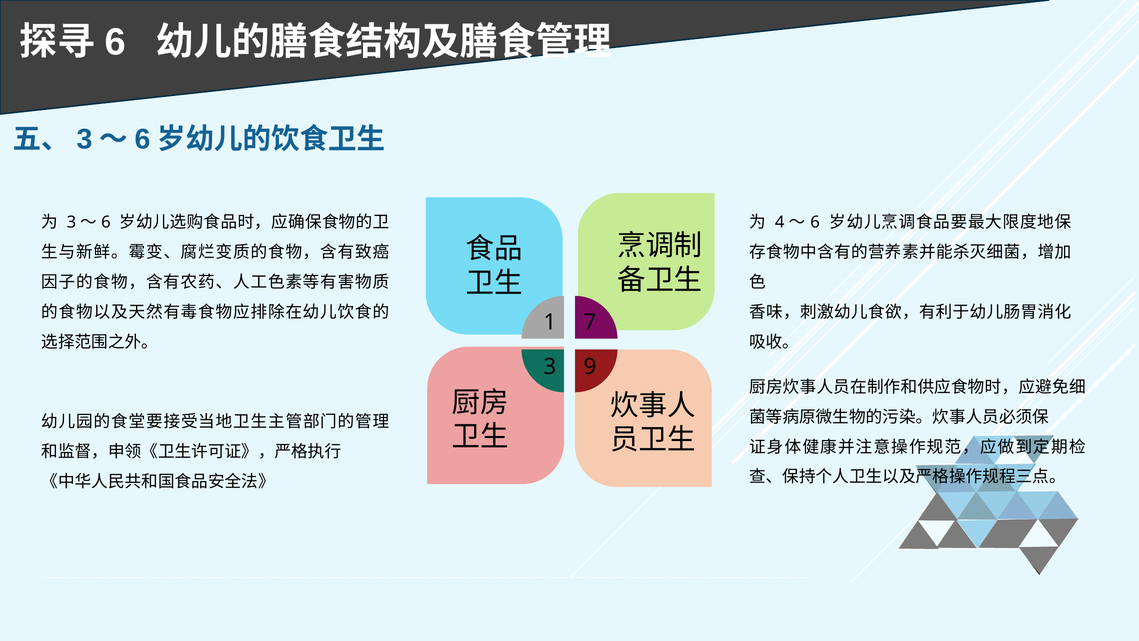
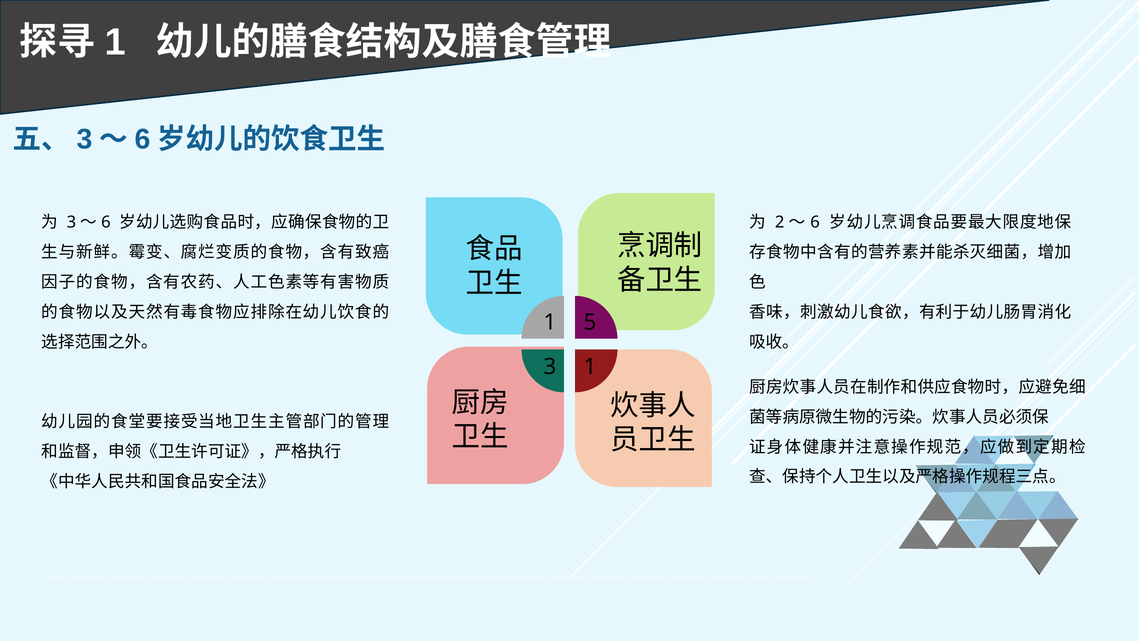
6: 6 -> 1 (115, 42)
4: 4 -> 2 (780, 222)
7: 7 -> 5 (590, 322)
3 9: 9 -> 1 (590, 367)
